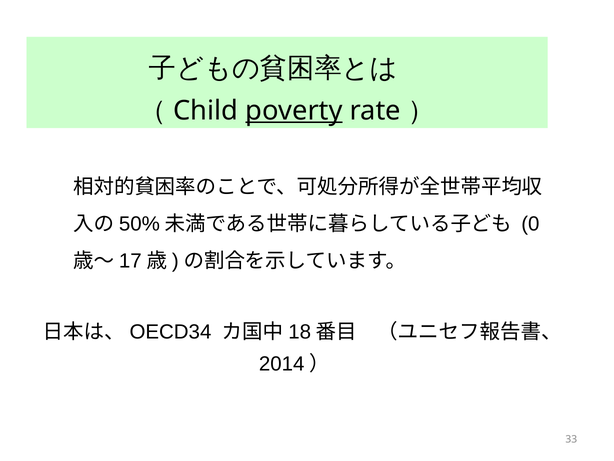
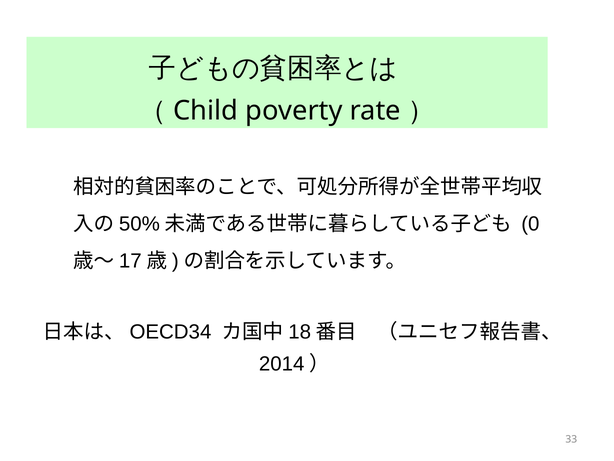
poverty underline: present -> none (294, 111)
